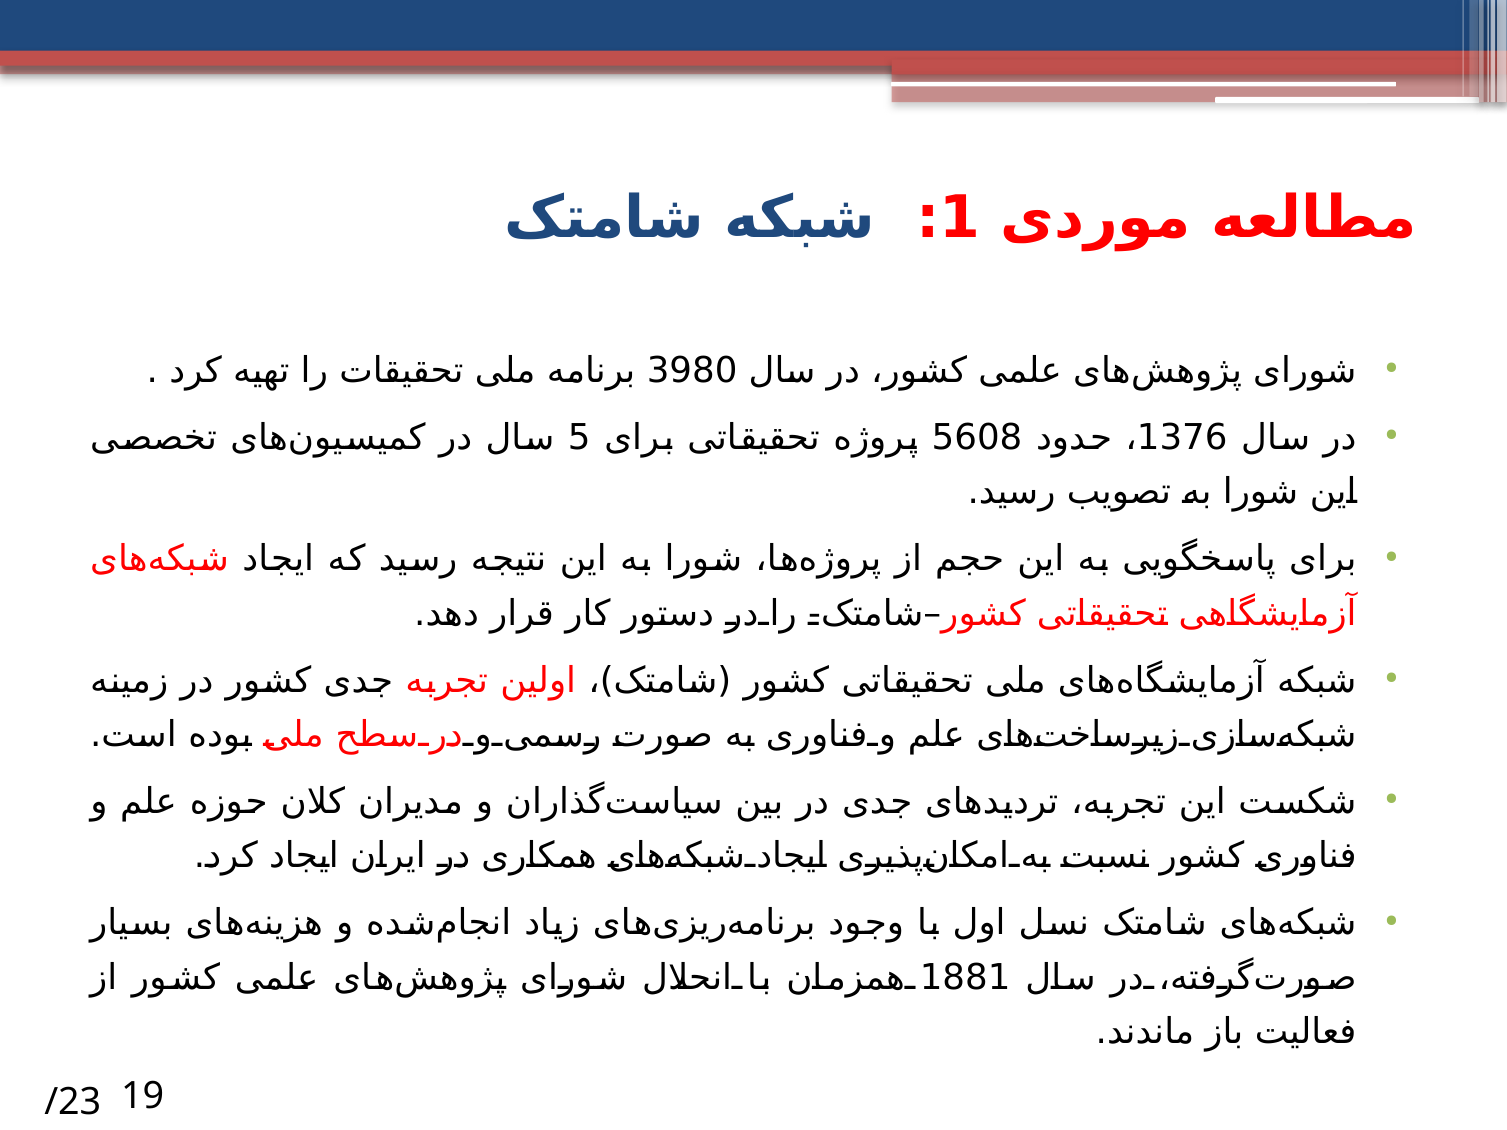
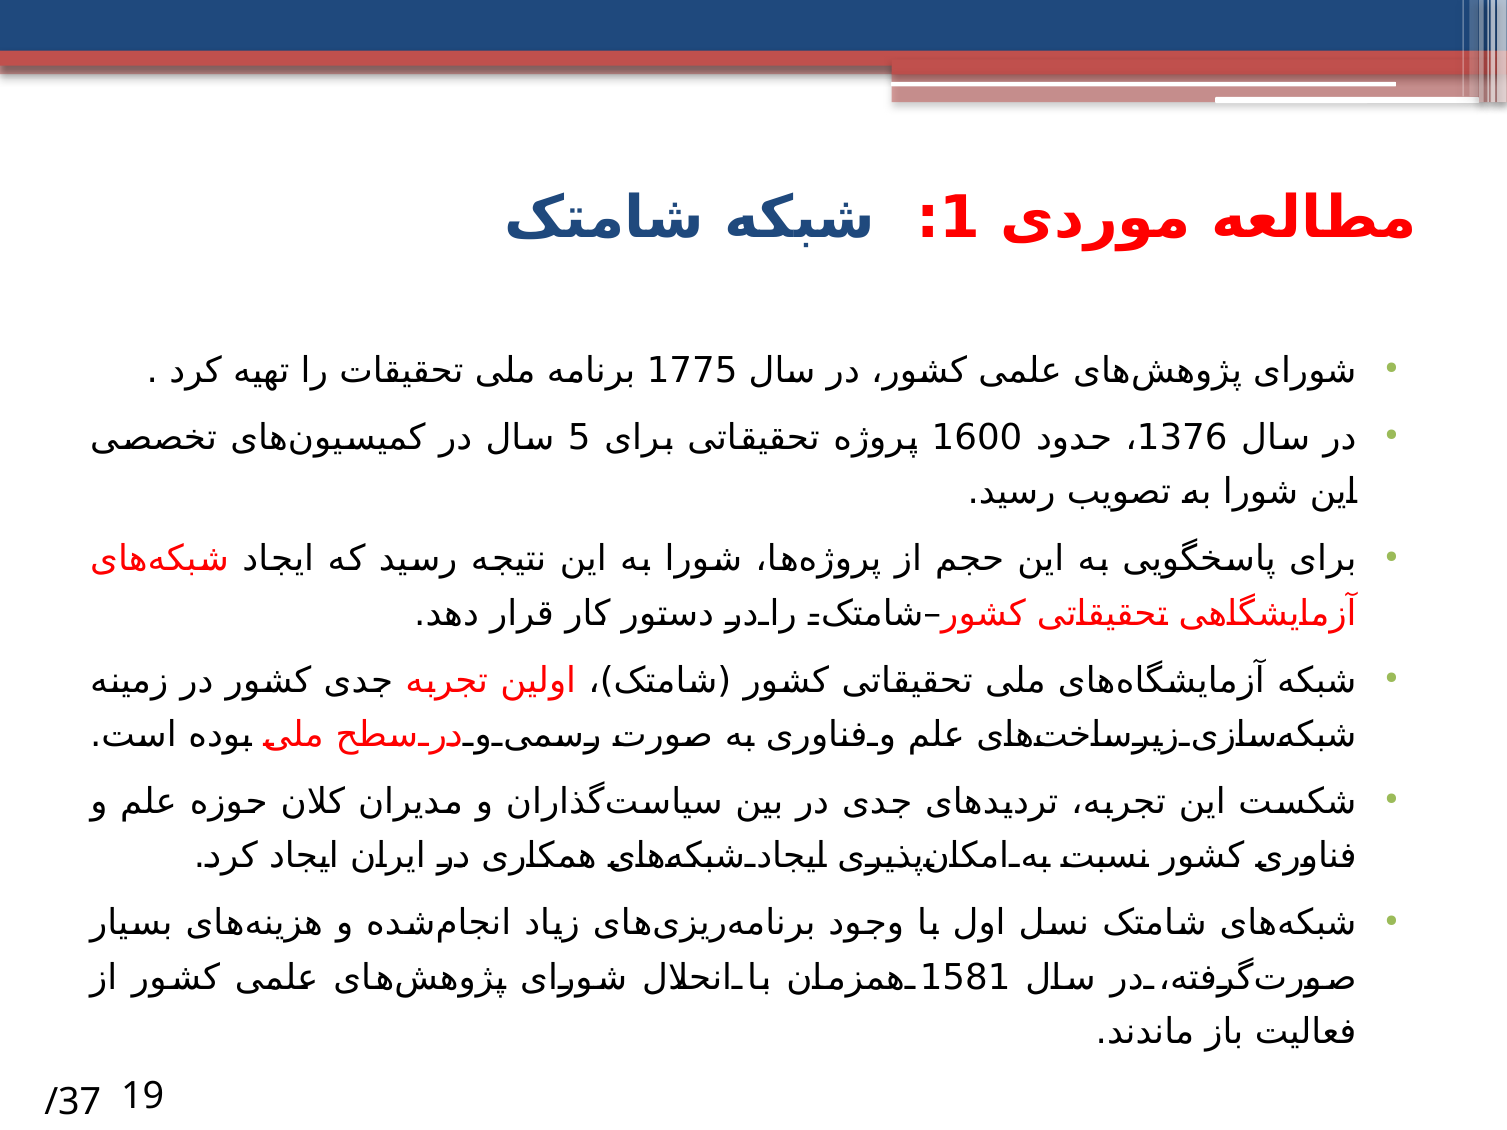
3980: 3980 -> 1775 (692, 371)
5608: 5608 -> 1600 (977, 438)
1881: 1881 -> 1581 (965, 978)
/23: /23 -> /37 (73, 1102)
